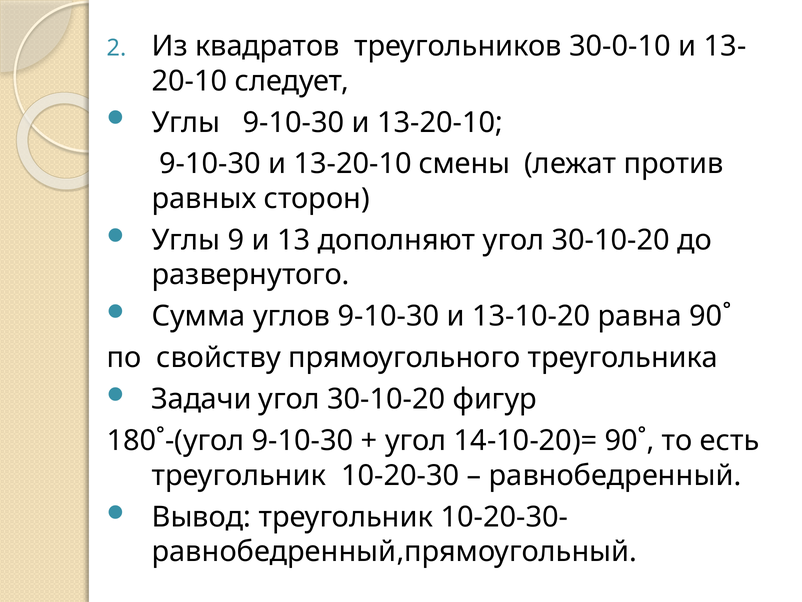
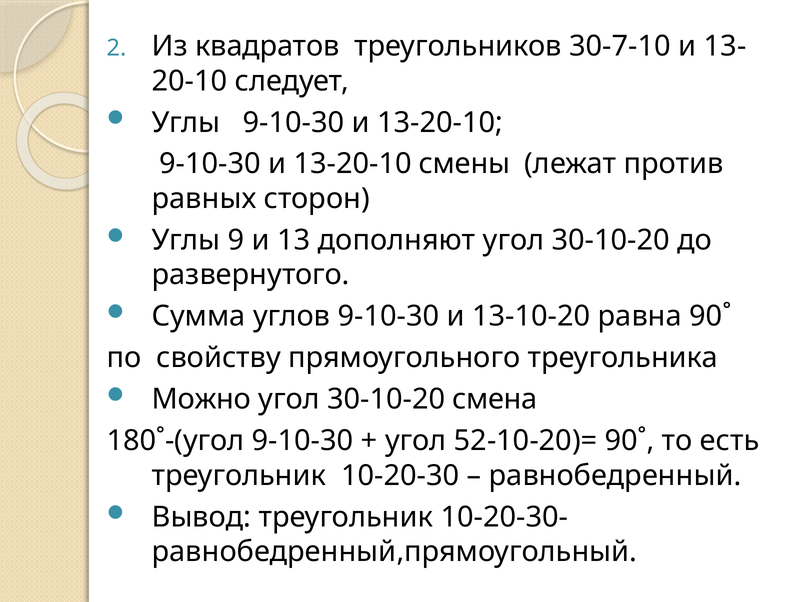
30-0-10: 30-0-10 -> 30-7-10 (620, 46)
Задачи: Задачи -> Можно (201, 399)
фигур: фигур -> смена (495, 399)
14-10-20)=: 14-10-20)= -> 52-10-20)= (526, 440)
